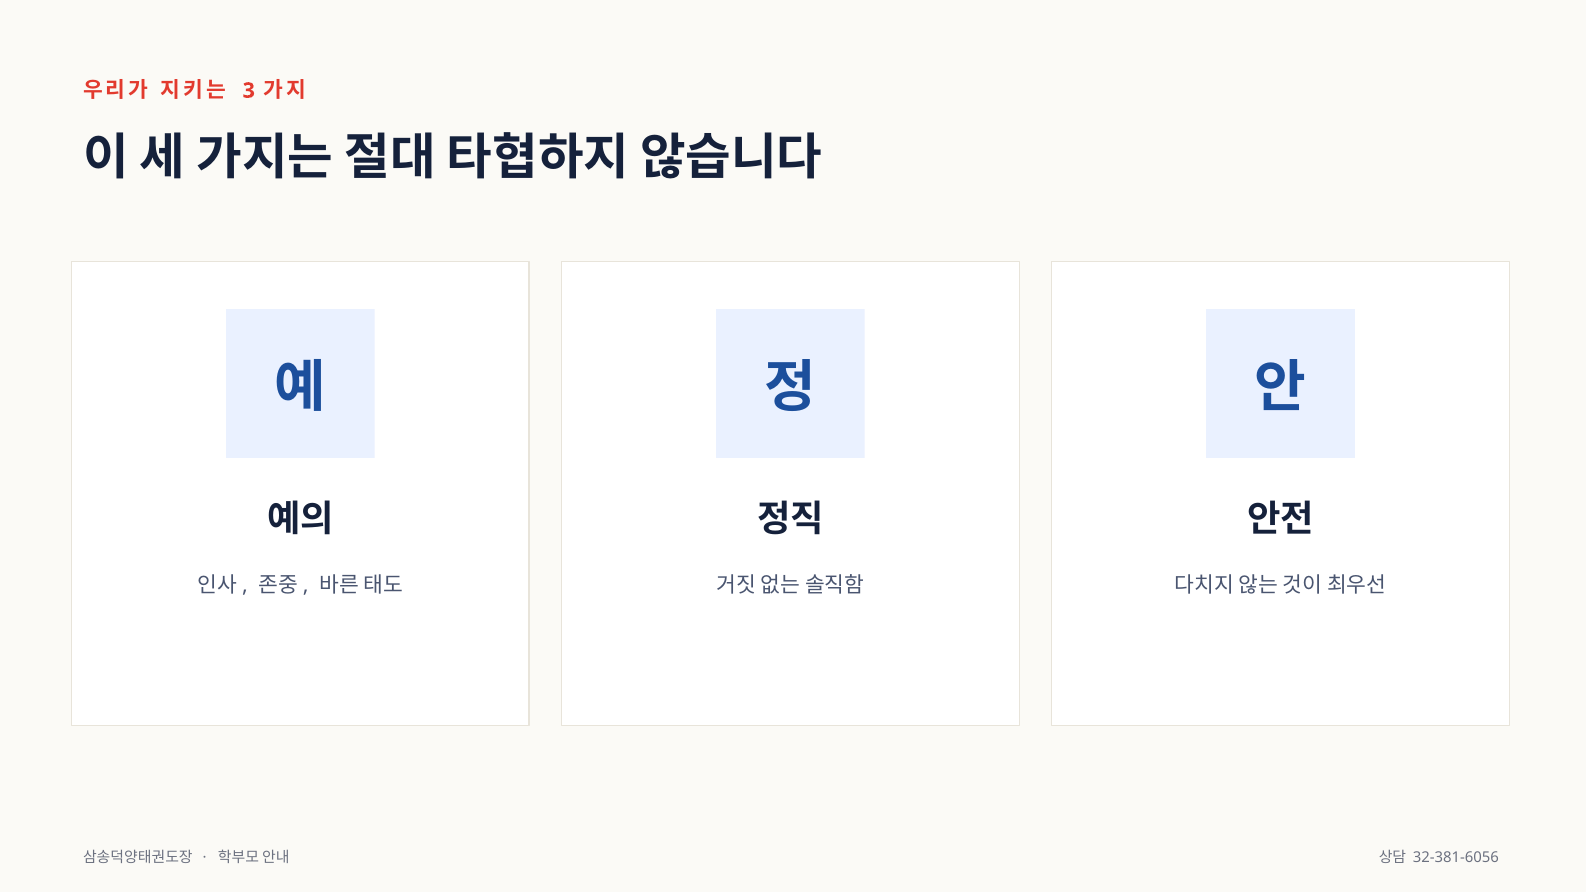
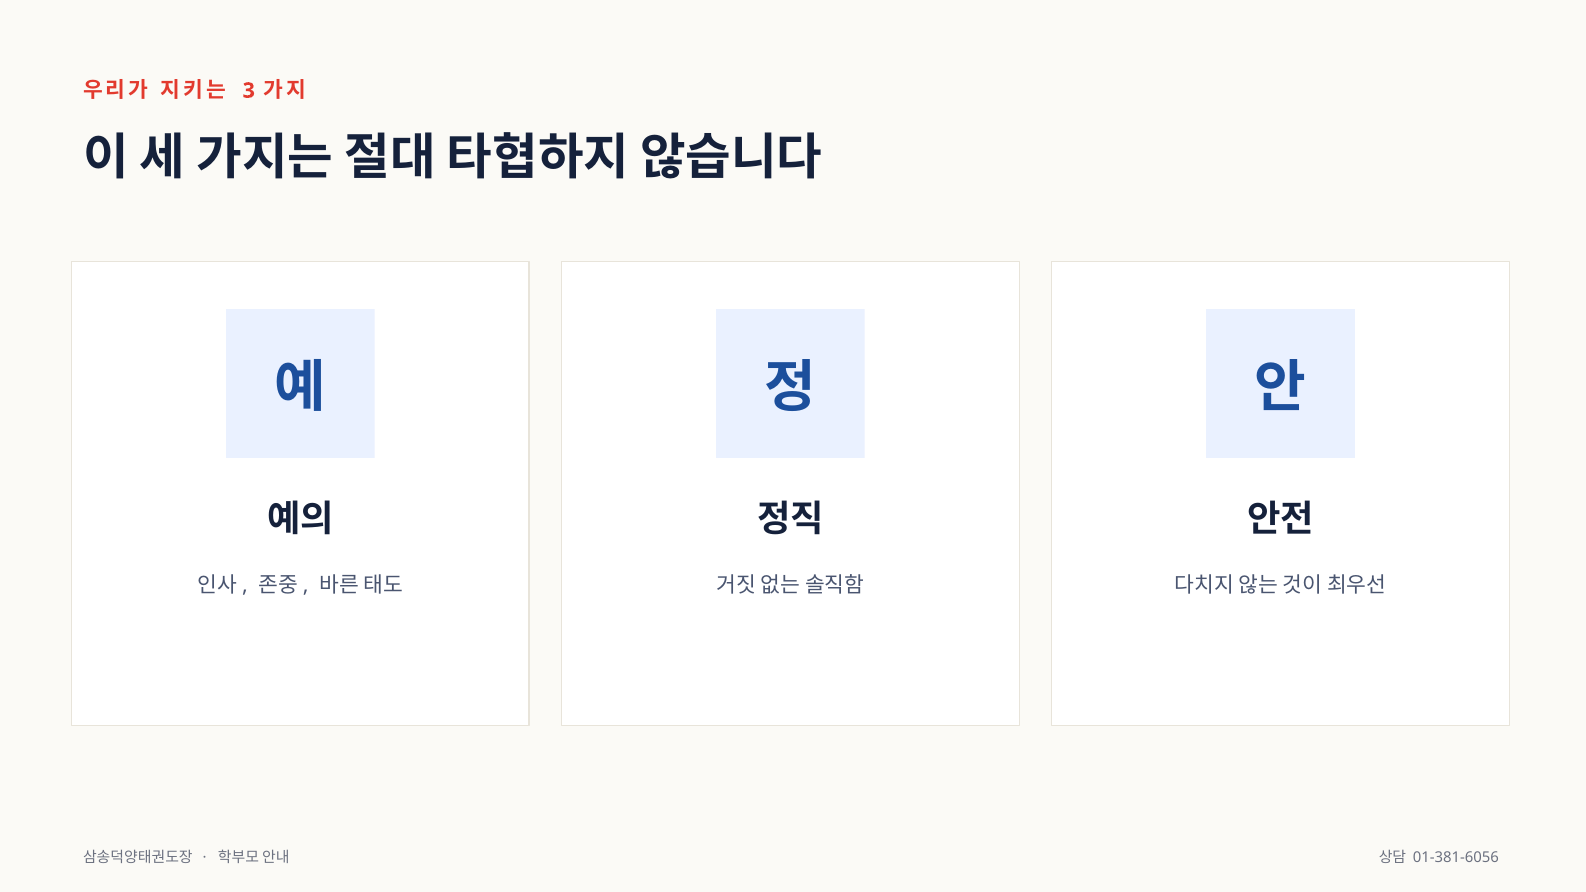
32-381-6056: 32-381-6056 -> 01-381-6056 (1456, 857)
